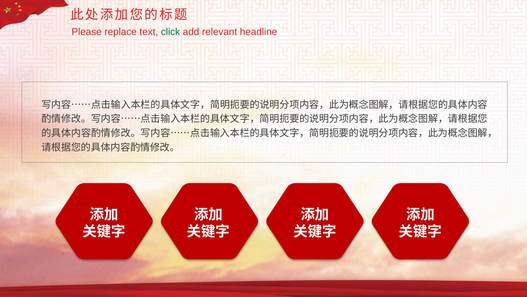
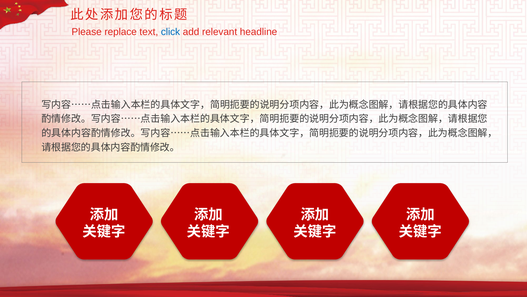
click colour: green -> blue (171, 32)
